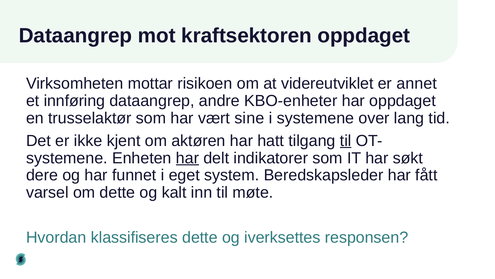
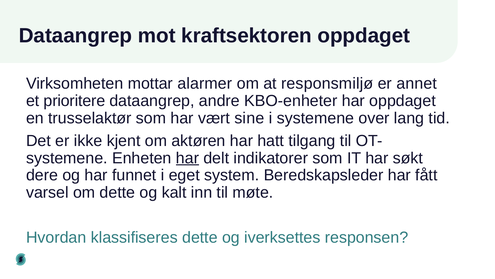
risikoen: risikoen -> alarmer (205, 83)
videreutviklet: videreutviklet -> responsmiljø (327, 83)
innføring: innføring -> prioritere (74, 101)
til underline: present -> none (346, 140)
